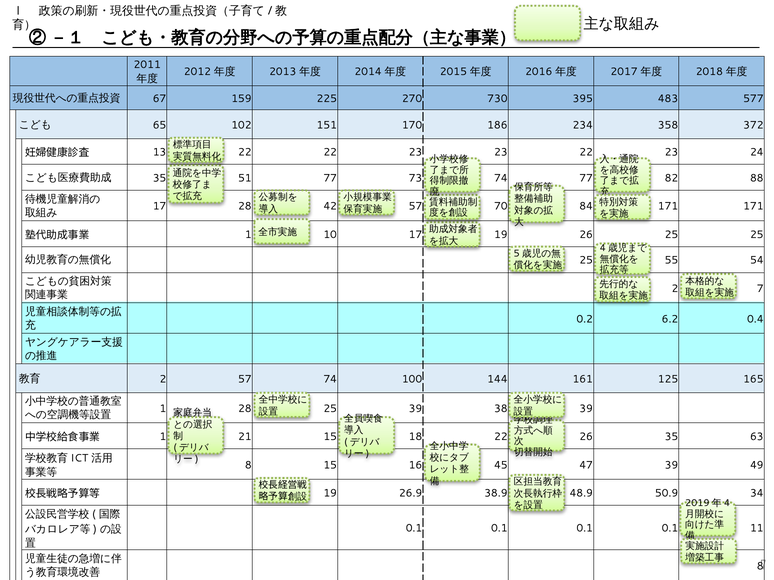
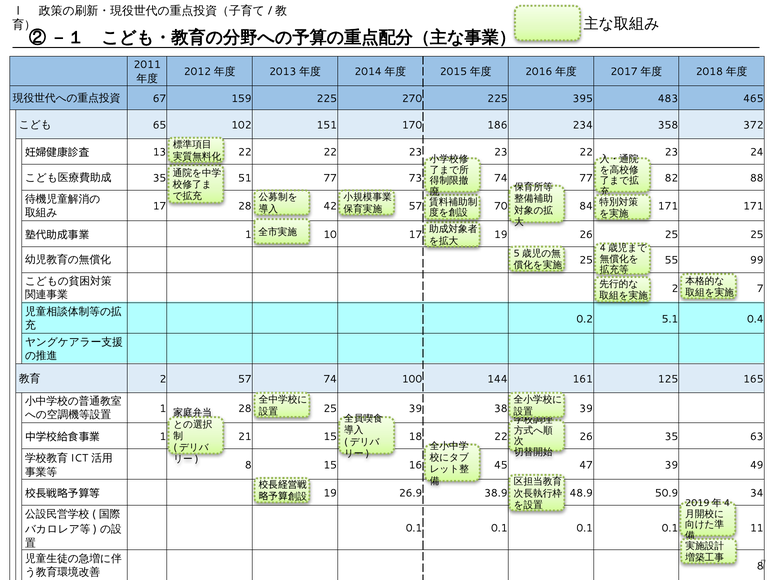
270 730: 730 -> 225 (497, 99)
577: 577 -> 465 (753, 99)
54: 54 -> 99 (757, 261)
6.2: 6.2 -> 5.1 (670, 319)
